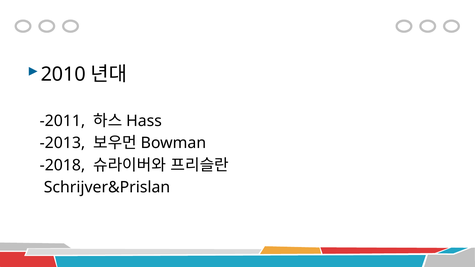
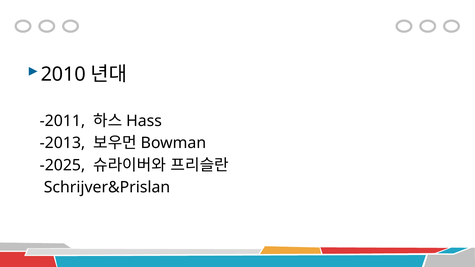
-2018: -2018 -> -2025 (62, 165)
